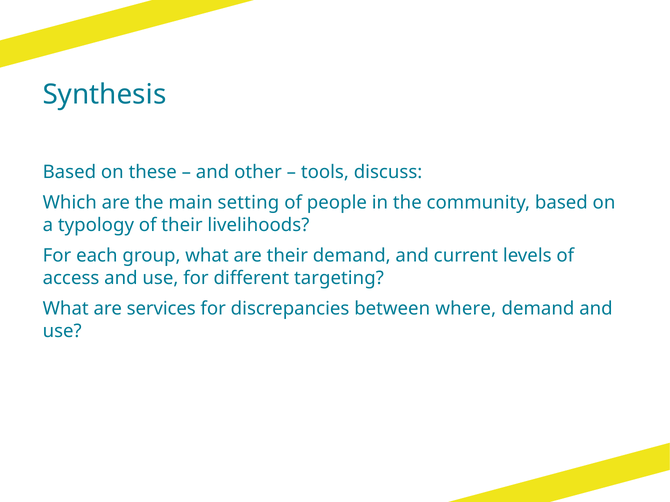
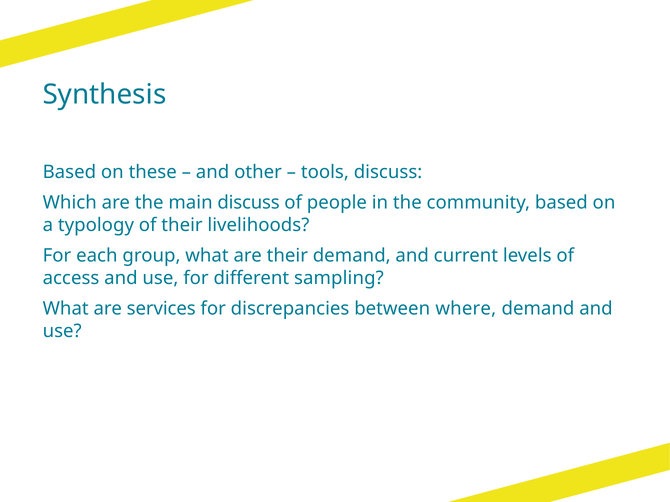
main setting: setting -> discuss (249, 203)
targeting: targeting -> sampling (339, 278)
